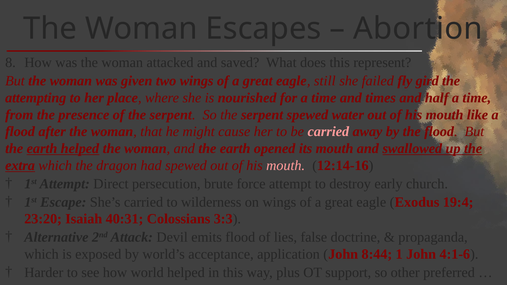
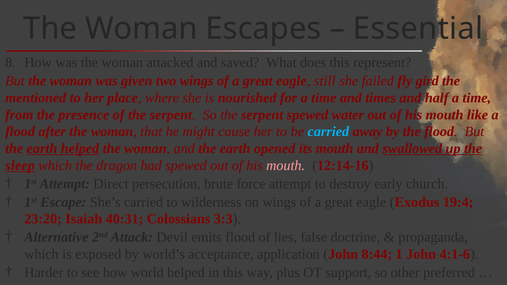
Abortion: Abortion -> Essential (418, 29)
attempting: attempting -> mentioned (36, 98)
carried colour: pink -> light blue (328, 132)
extra: extra -> sleep (20, 166)
